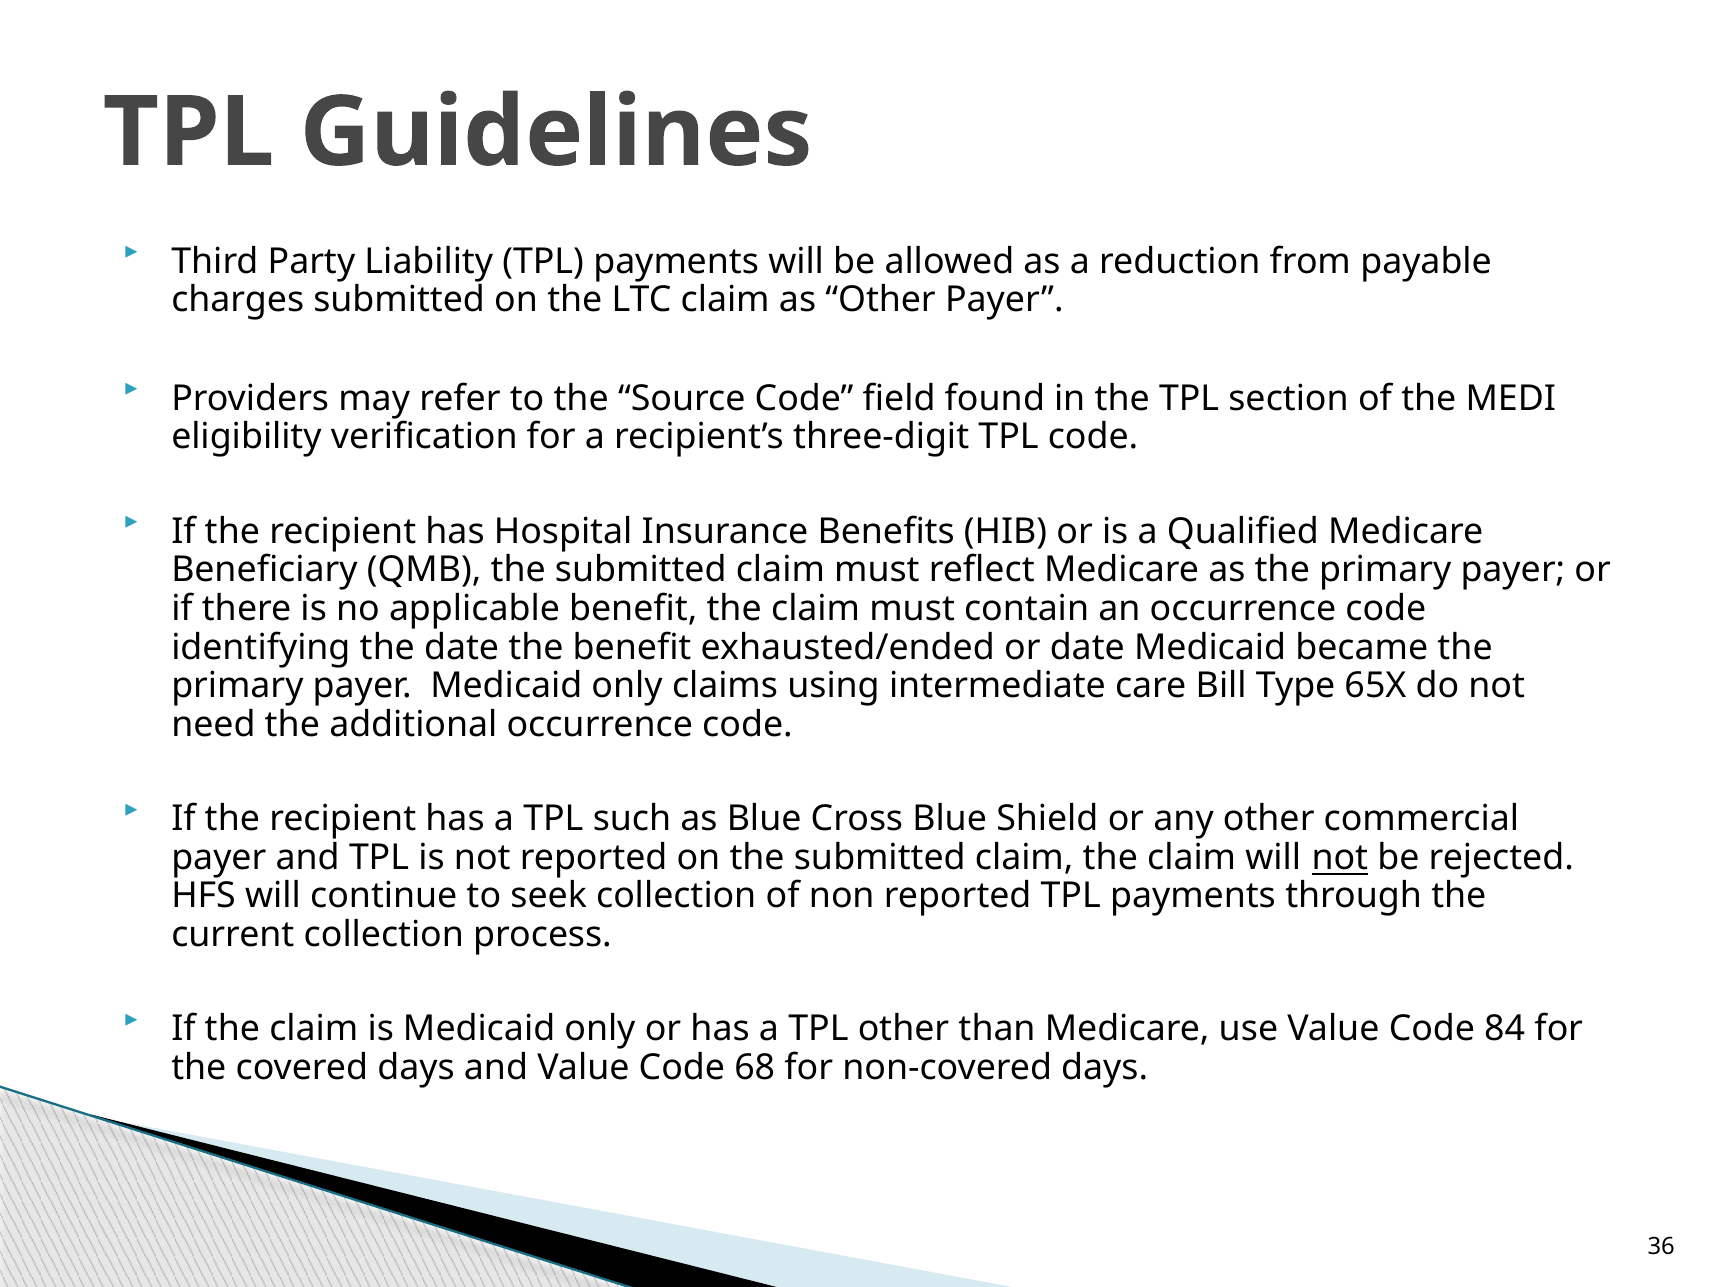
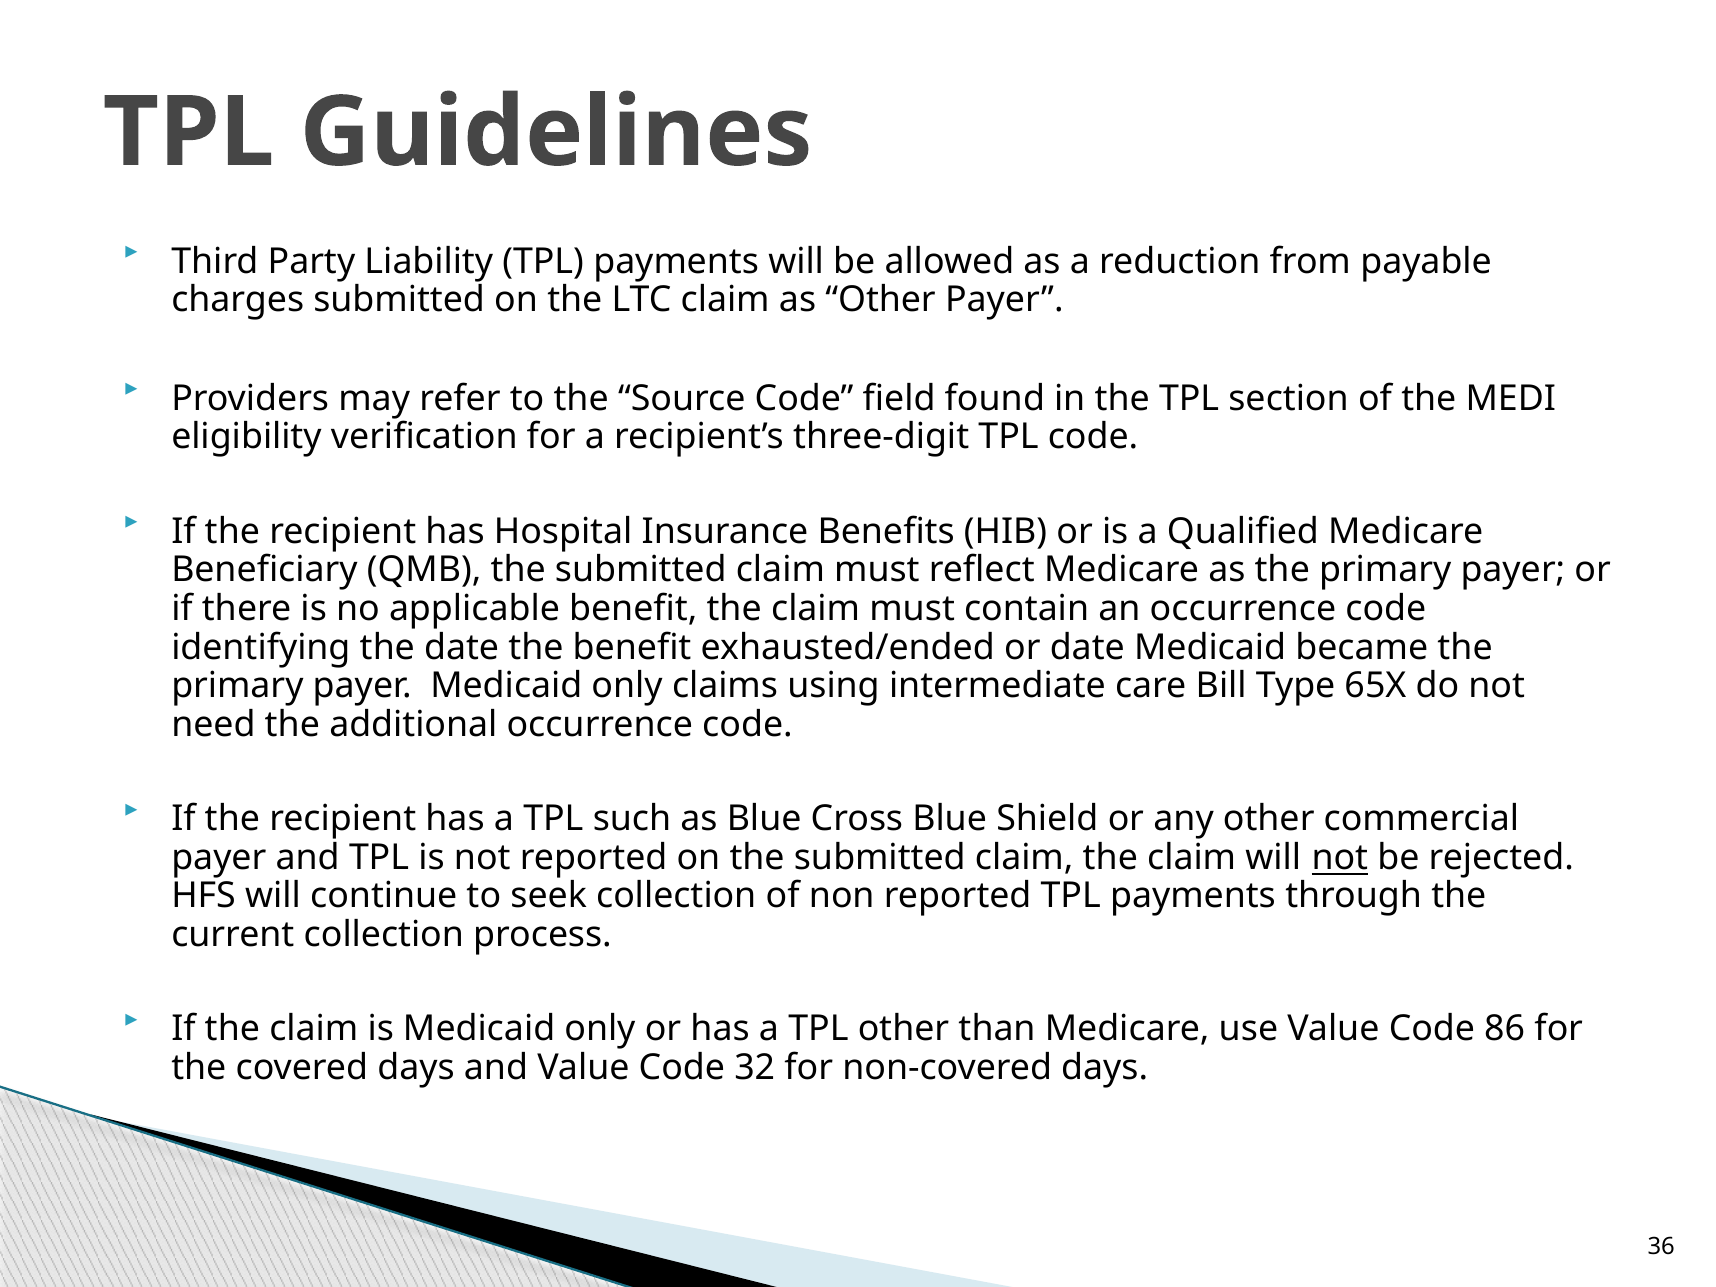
84: 84 -> 86 (1505, 1029)
68: 68 -> 32 (755, 1068)
